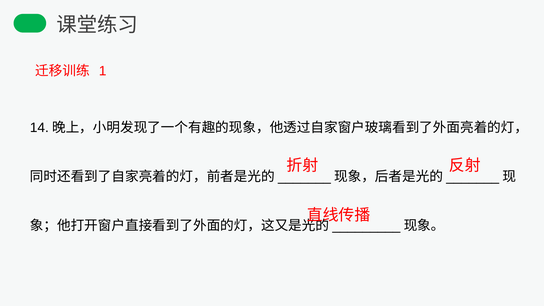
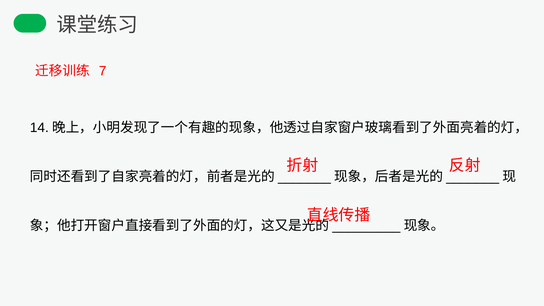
1: 1 -> 7 (103, 71)
